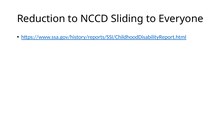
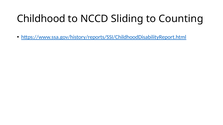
Reduction: Reduction -> Childhood (41, 19)
Everyone: Everyone -> Counting (181, 19)
